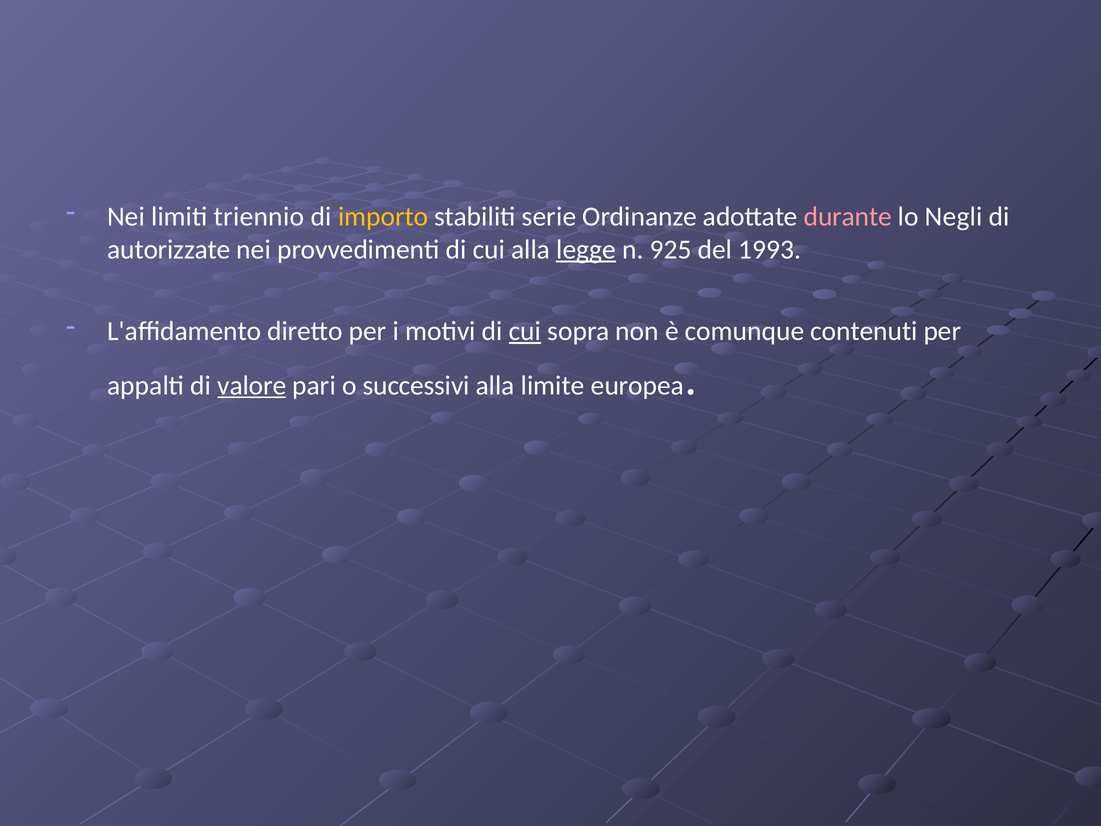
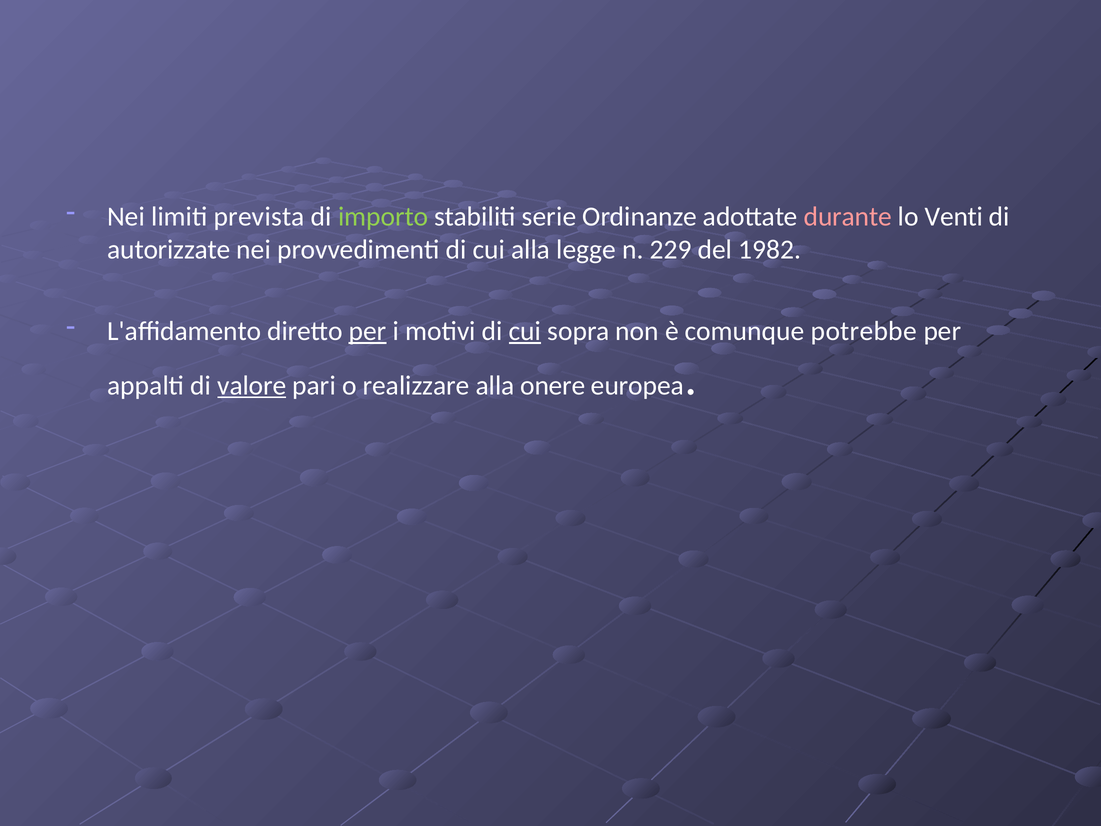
triennio: triennio -> prevista (259, 217)
importo colour: yellow -> light green (383, 217)
Negli: Negli -> Venti (954, 217)
legge underline: present -> none (586, 250)
925: 925 -> 229 (671, 250)
1993: 1993 -> 1982 (770, 250)
per underline: none -> present (368, 331)
contenuti: contenuti -> potrebbe (864, 331)
successivi: successivi -> realizzare (416, 385)
limite: limite -> onere (553, 385)
